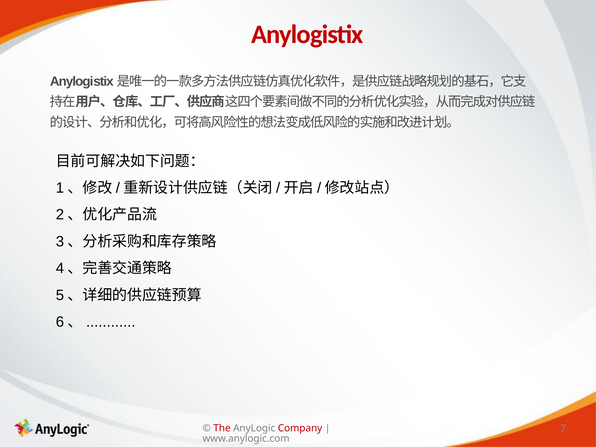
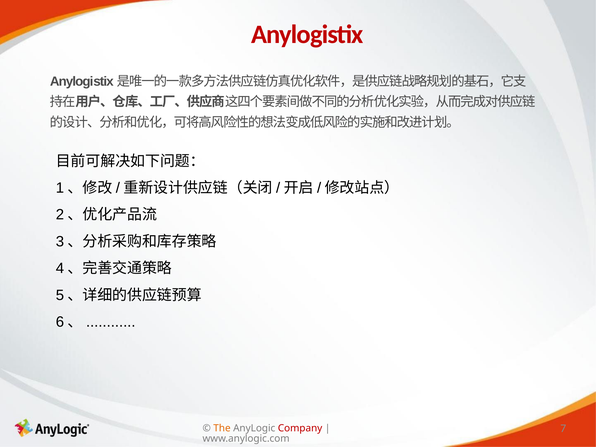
The colour: red -> orange (222, 428)
